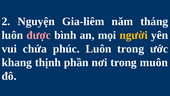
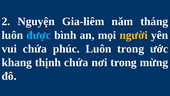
được colour: pink -> light blue (39, 35)
thịnh phần: phần -> chứa (76, 62)
muôn: muôn -> mừng (154, 62)
